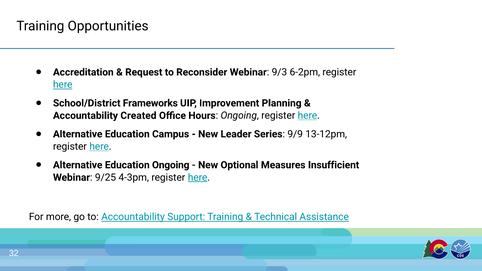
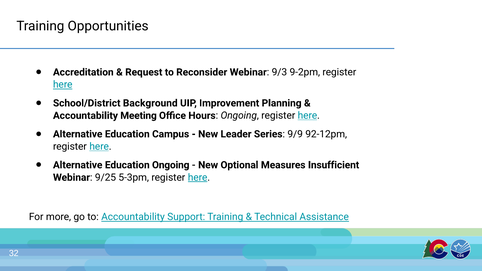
6-2pm: 6-2pm -> 9-2pm (305, 72)
Frameworks: Frameworks -> Background (150, 103)
Created: Created -> Meeting (139, 116)
13-12pm: 13-12pm -> 92-12pm (326, 134)
4-3pm: 4-3pm -> 5-3pm (134, 178)
